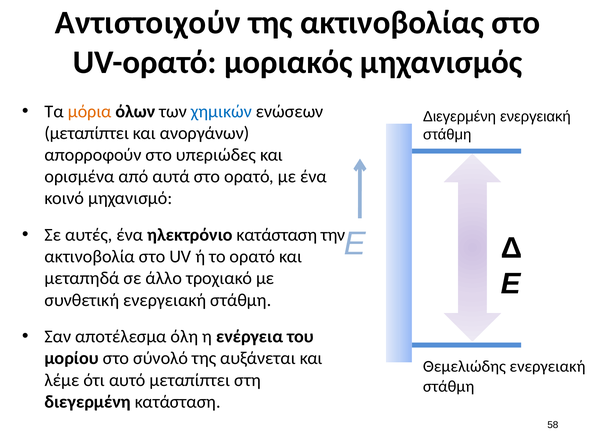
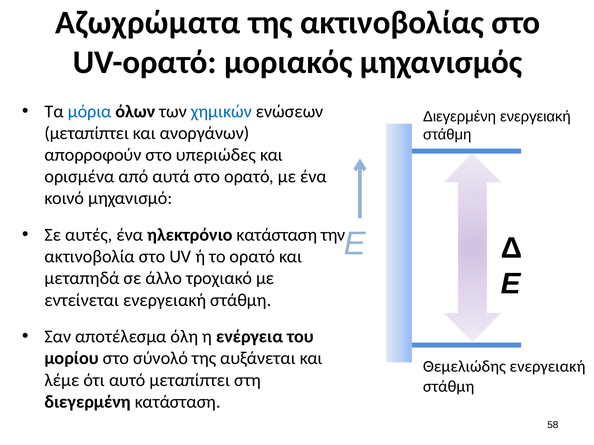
Αντιστοιχούν: Αντιστοιχούν -> Αζωχρώματα (148, 23)
μόρια colour: orange -> blue (90, 112)
συνθετική: συνθετική -> εντείνεται (82, 300)
